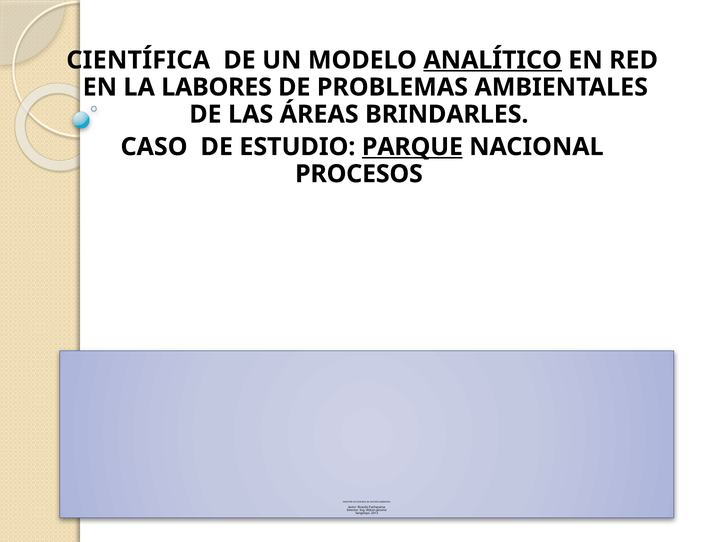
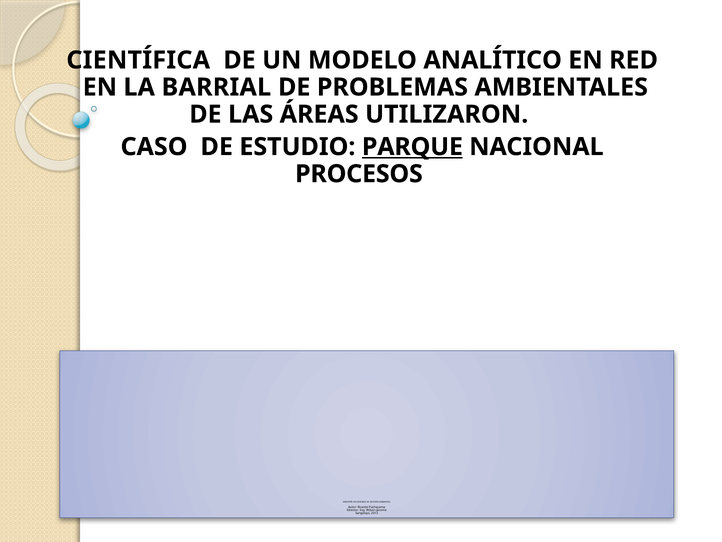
ANALÍTICO underline: present -> none (493, 60)
LABORES: LABORES -> BARRIAL (216, 87)
BRINDARLES: BRINDARLES -> UTILIZARON (447, 114)
